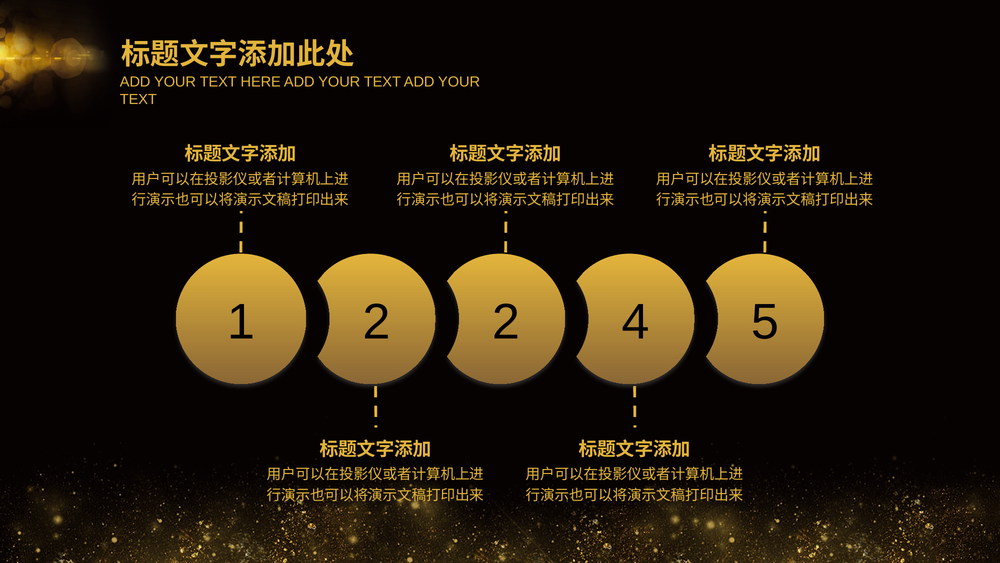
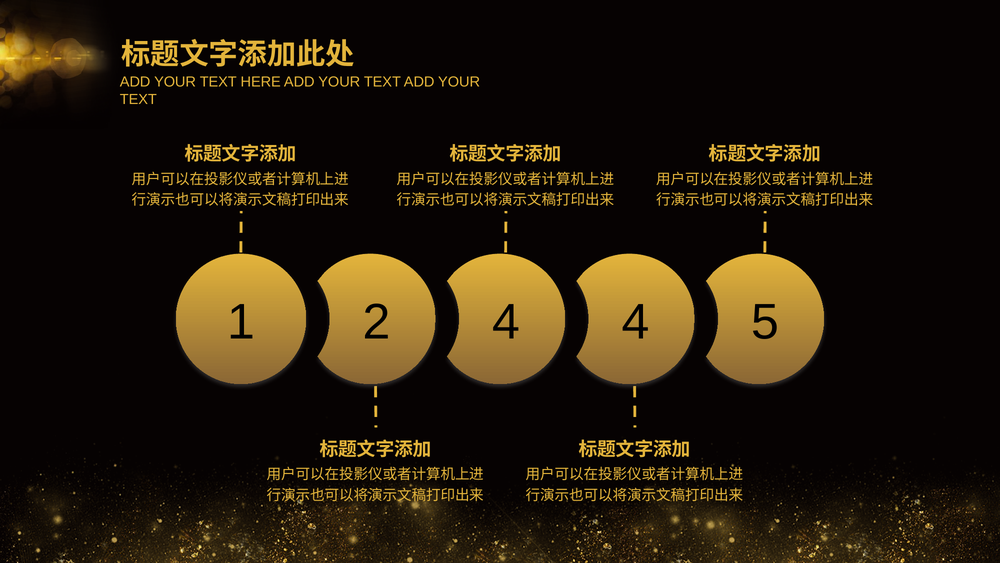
2 2: 2 -> 4 (506, 322)
